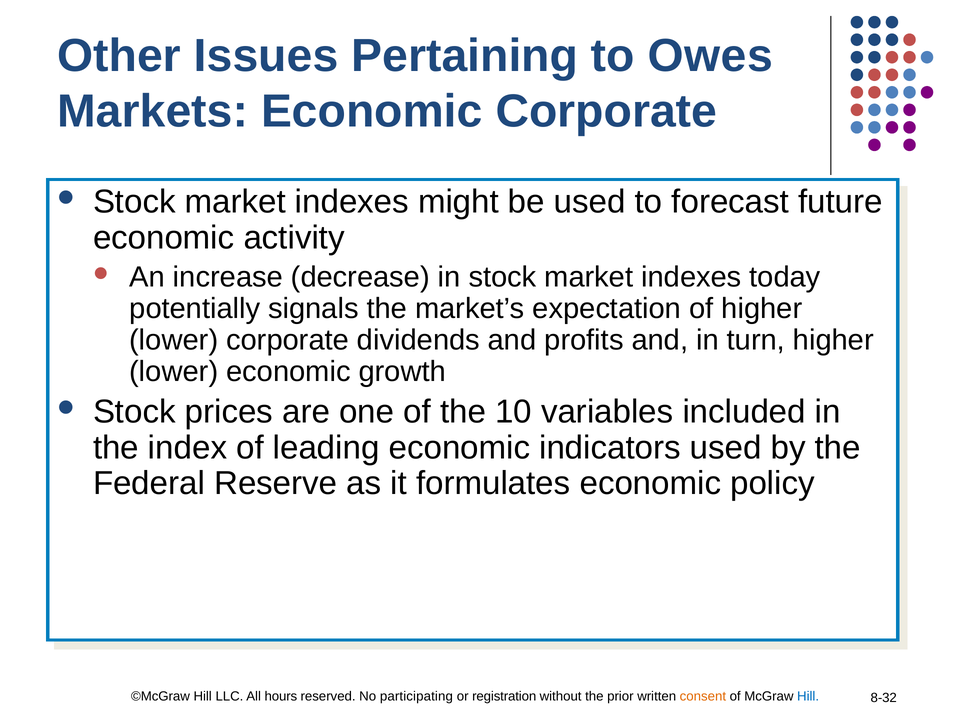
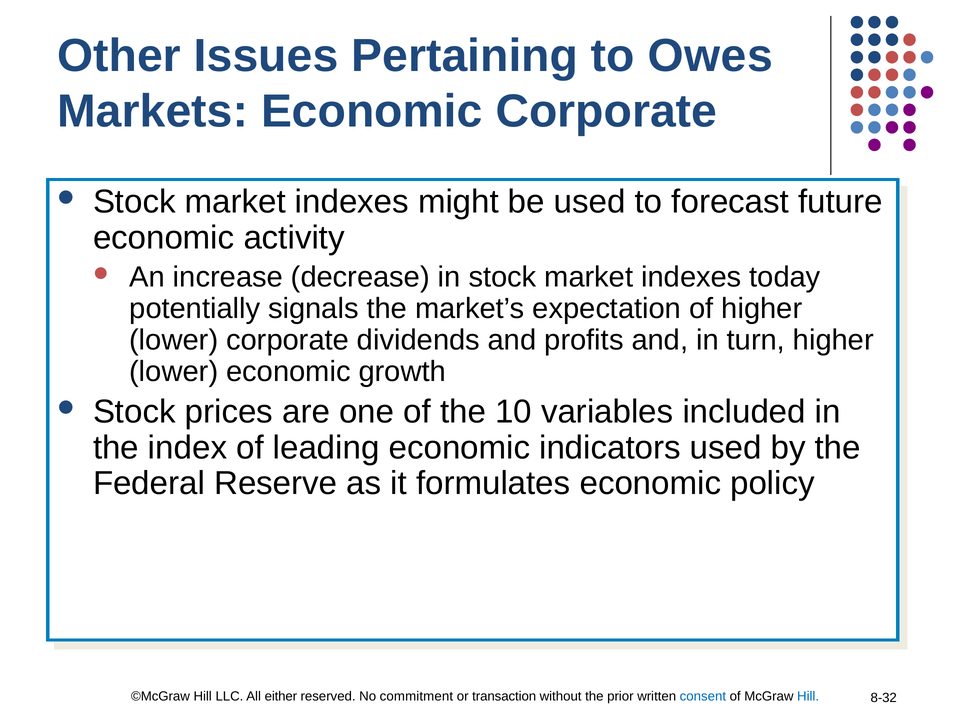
hours: hours -> either (281, 696)
participating: participating -> commitment (416, 696)
registration: registration -> transaction (504, 696)
consent colour: orange -> blue (703, 696)
